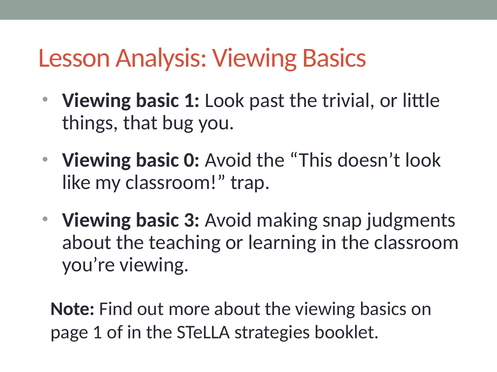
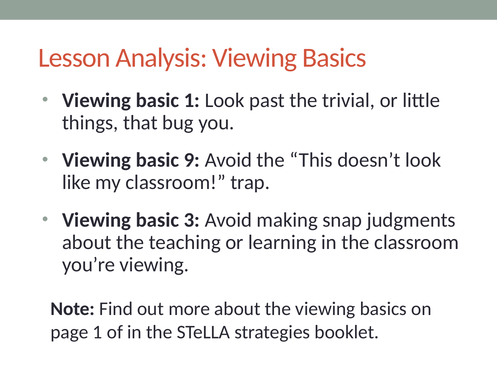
0: 0 -> 9 (192, 160)
